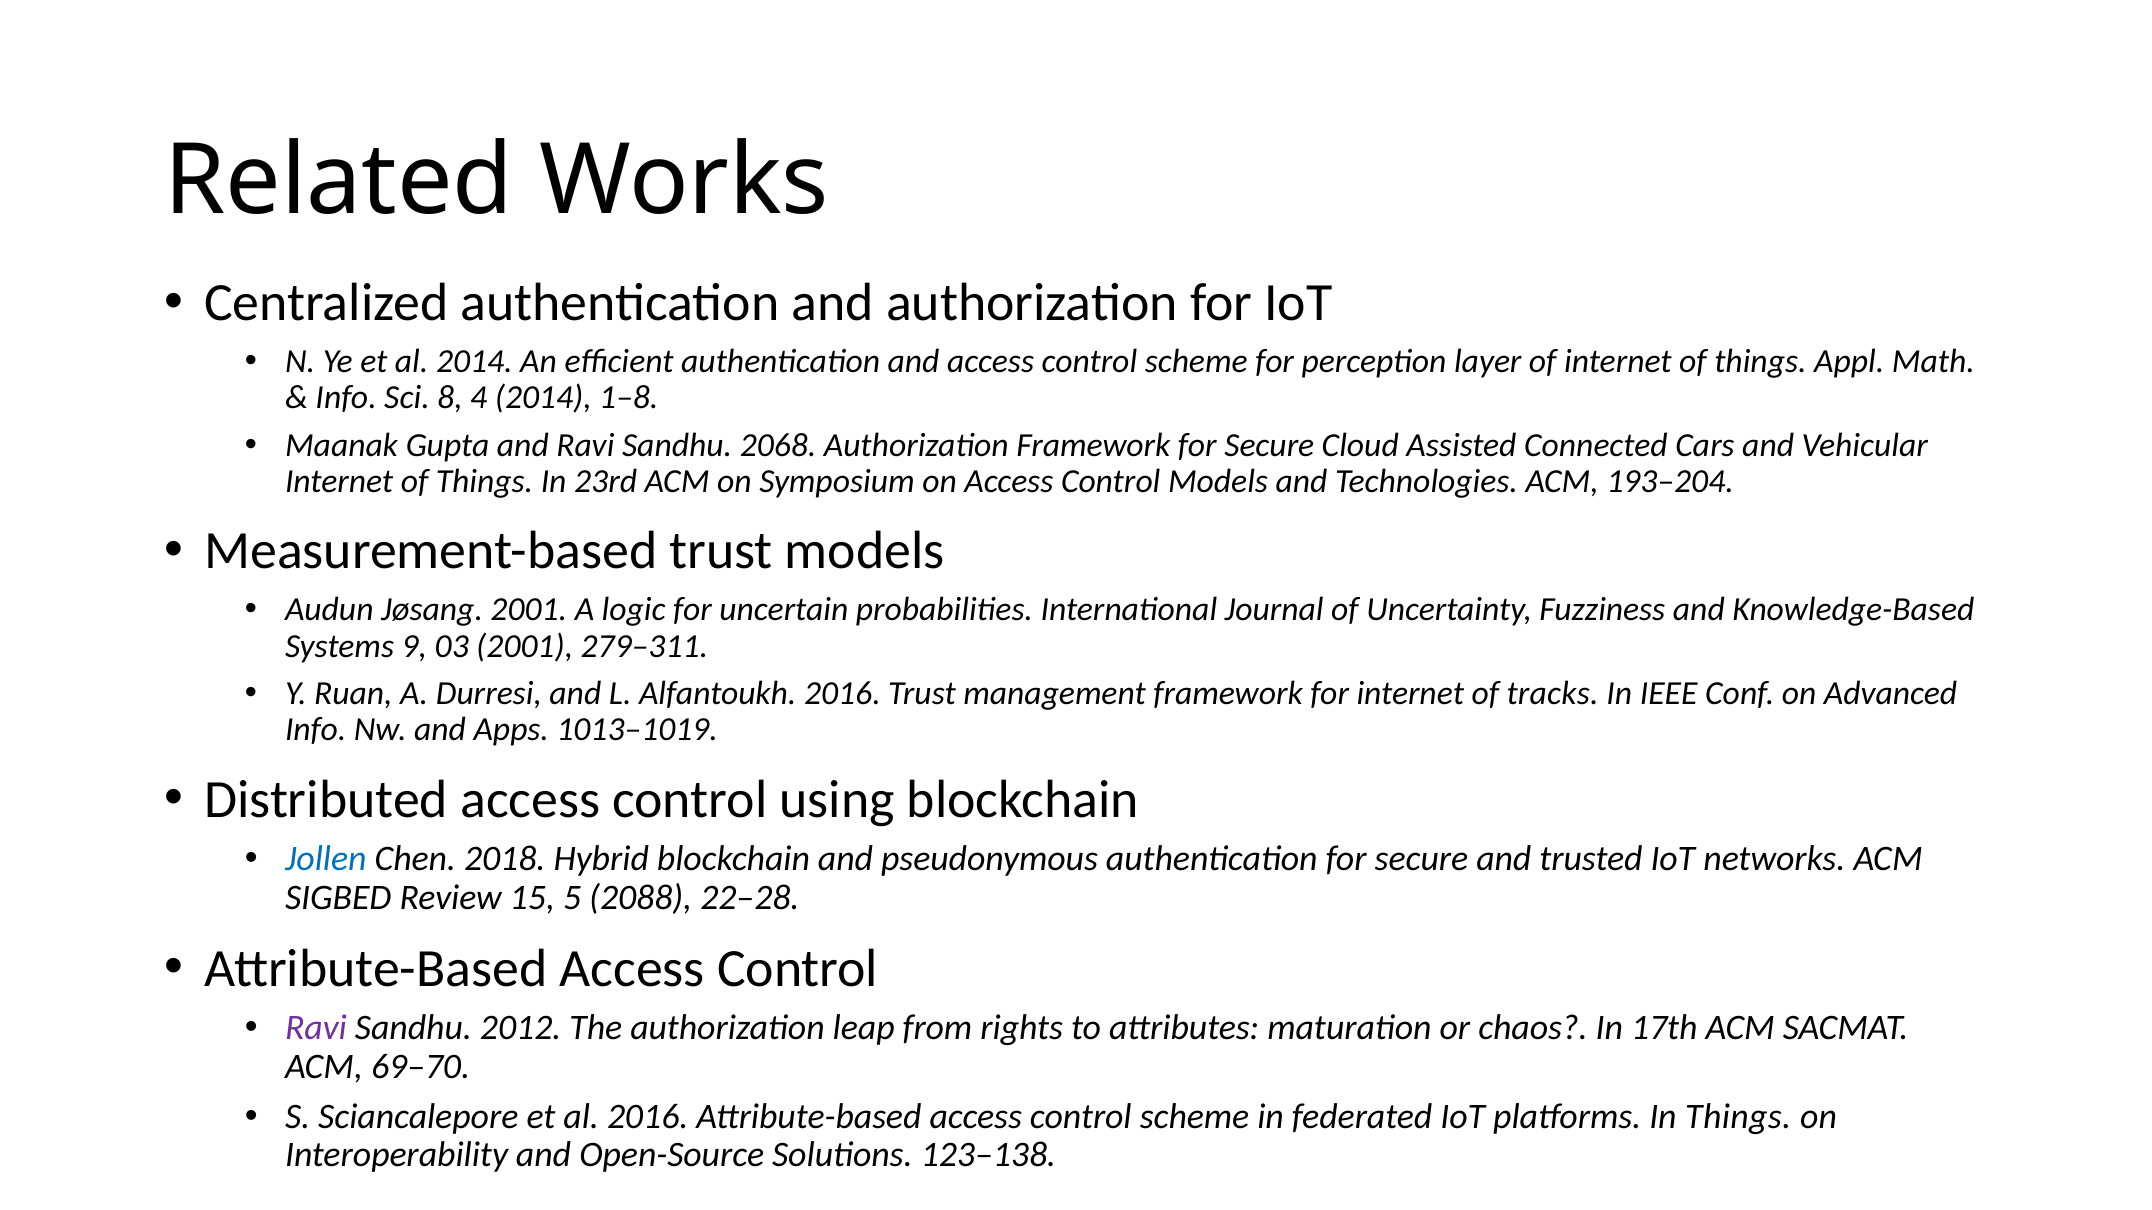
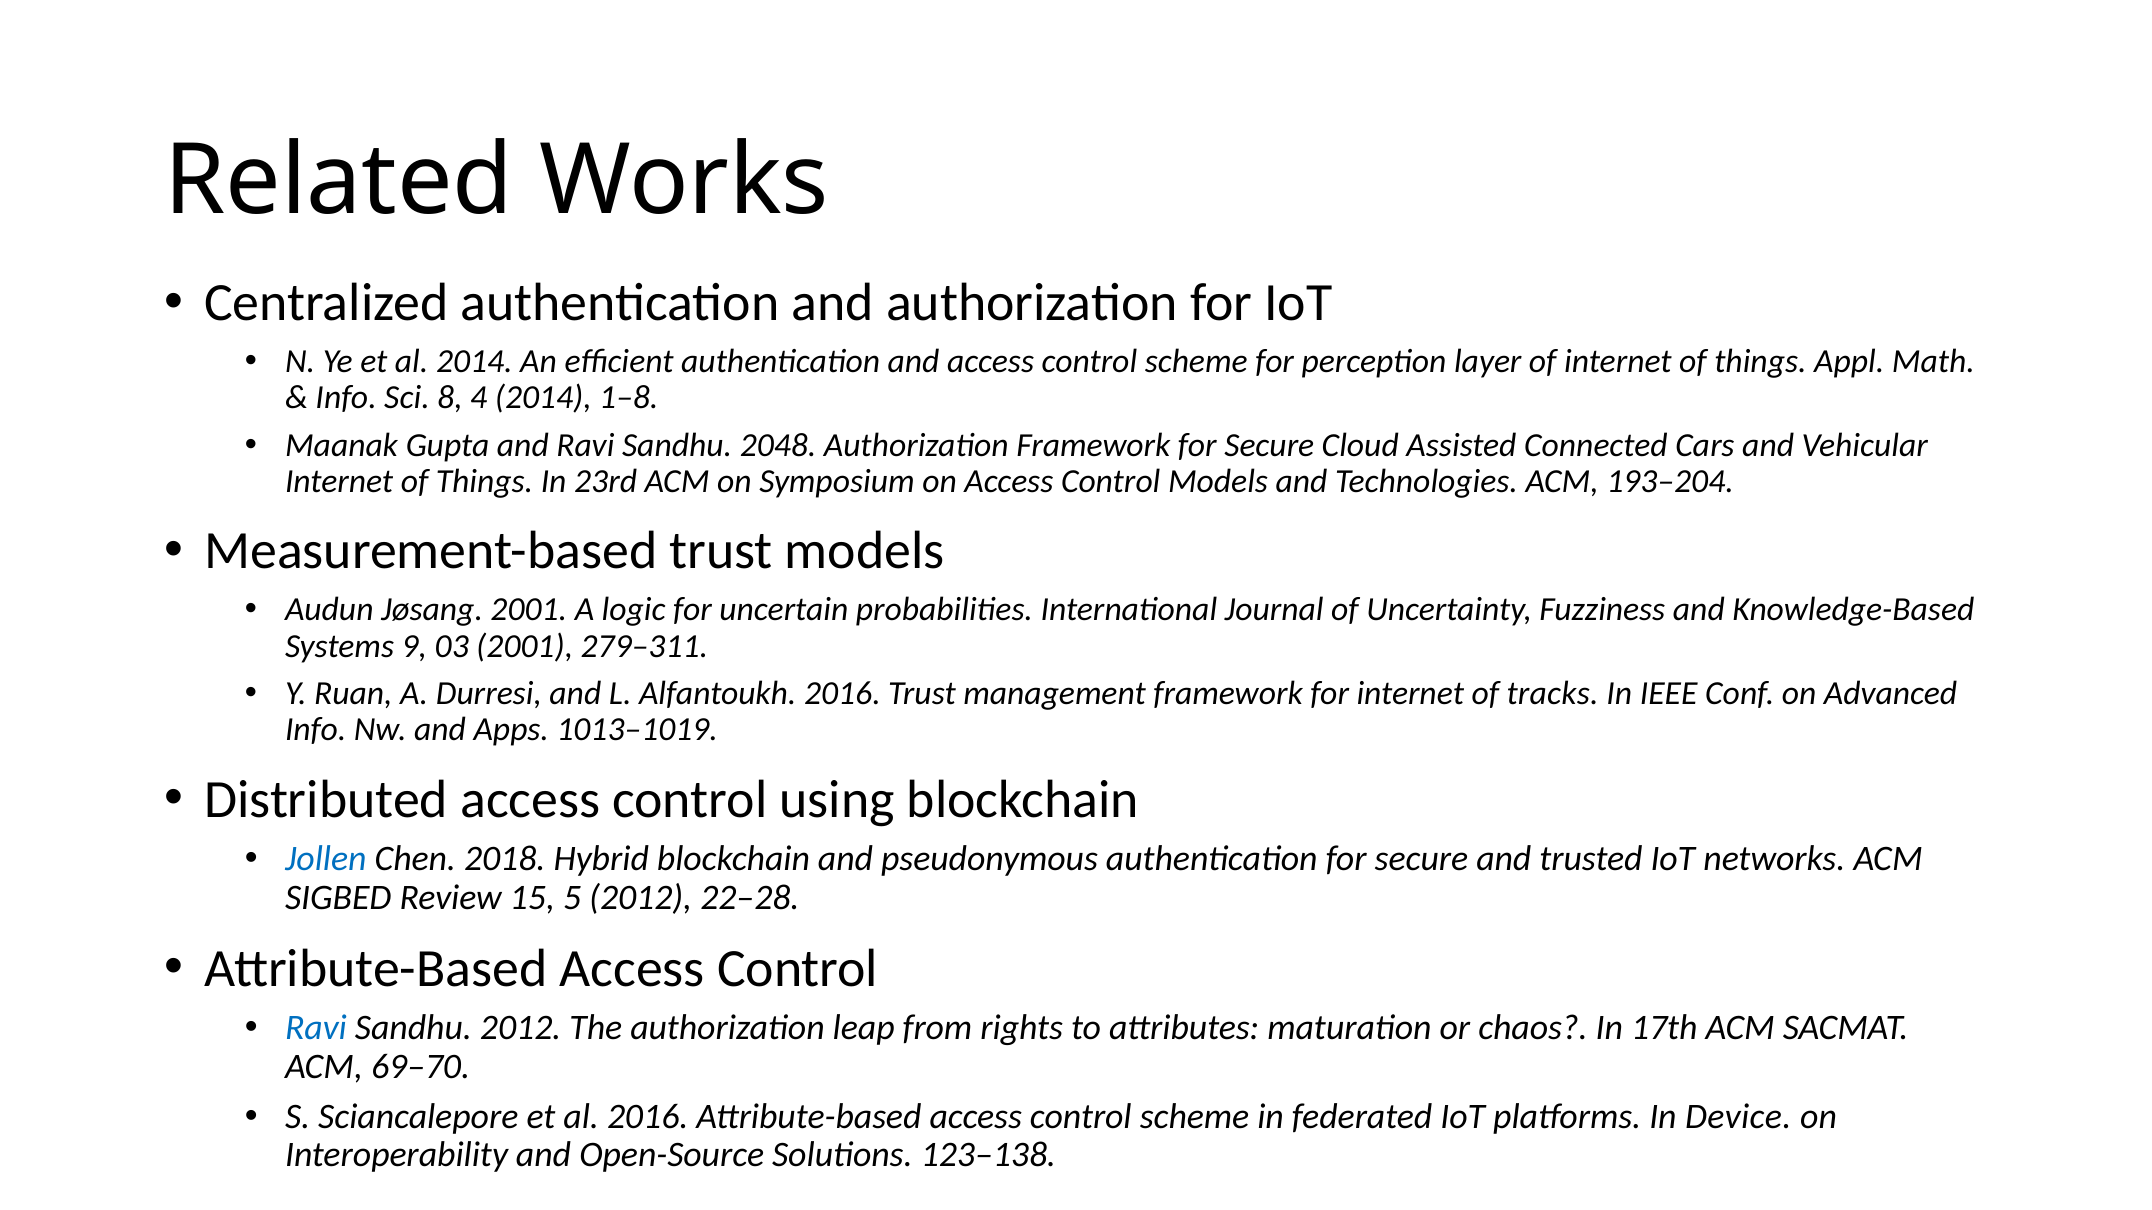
2068: 2068 -> 2048 (778, 445)
5 2088: 2088 -> 2012 (641, 898)
Ravi colour: purple -> blue (316, 1028)
In Things: Things -> Device (1738, 1117)
